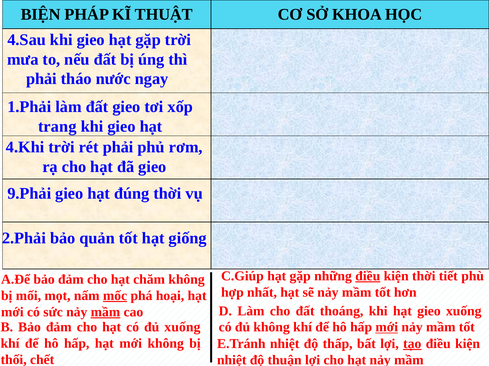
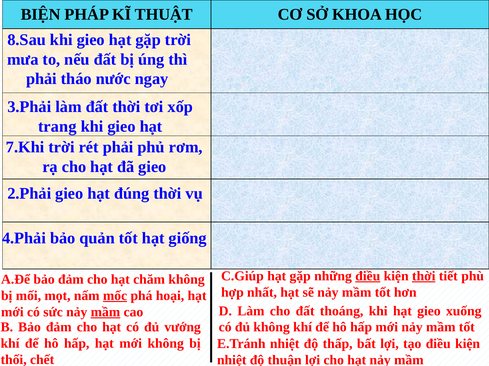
4.Sau: 4.Sau -> 8.Sau (27, 40)
1.Phải: 1.Phải -> 3.Phải (29, 107)
đất gieo: gieo -> thời (126, 107)
4.Khi: 4.Khi -> 7.Khi (25, 147)
9.Phải: 9.Phải -> 2.Phải (29, 194)
2.Phải: 2.Phải -> 4.Phải (24, 238)
thời underline: none -> present (424, 277)
đủ xuống: xuống -> vướng (183, 328)
mới underline: present -> none (387, 328)
tạo underline: present -> none (412, 344)
